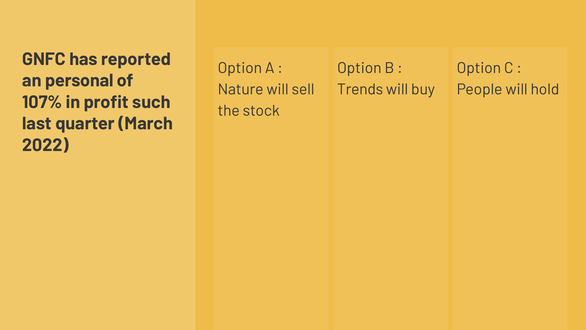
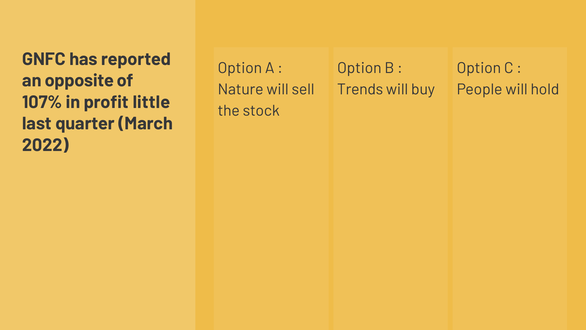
personal: personal -> opposite (79, 81)
such: such -> little (151, 102)
